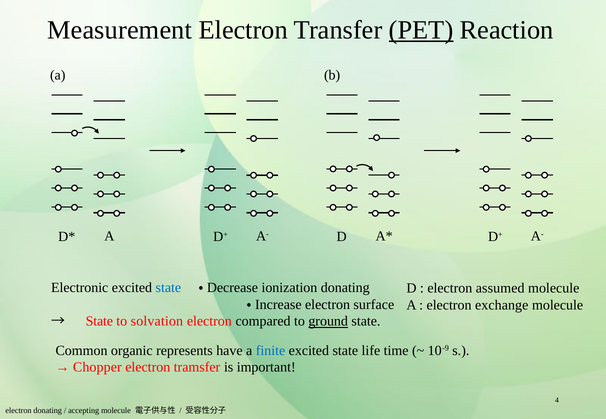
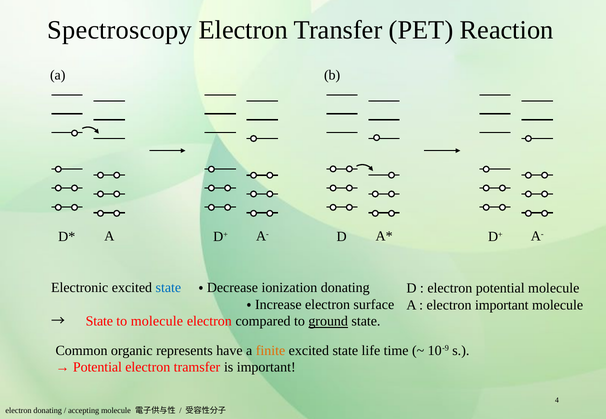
Measurement: Measurement -> Spectroscopy (120, 30)
PET underline: present -> none (421, 30)
electron assumed: assumed -> potential (500, 289)
electron exchange: exchange -> important (502, 305)
to solvation: solvation -> molecule (157, 322)
finite colour: blue -> orange (270, 351)
Chopper: Chopper -> Potential (97, 368)
